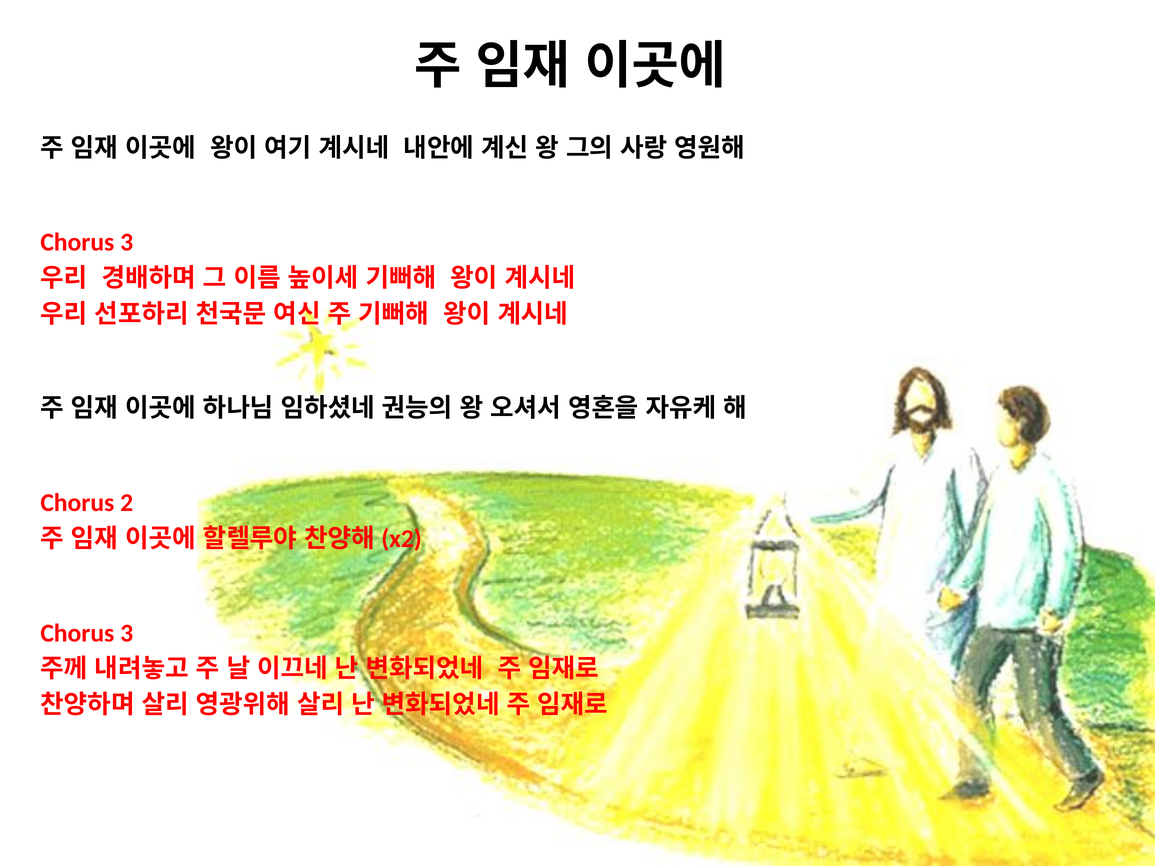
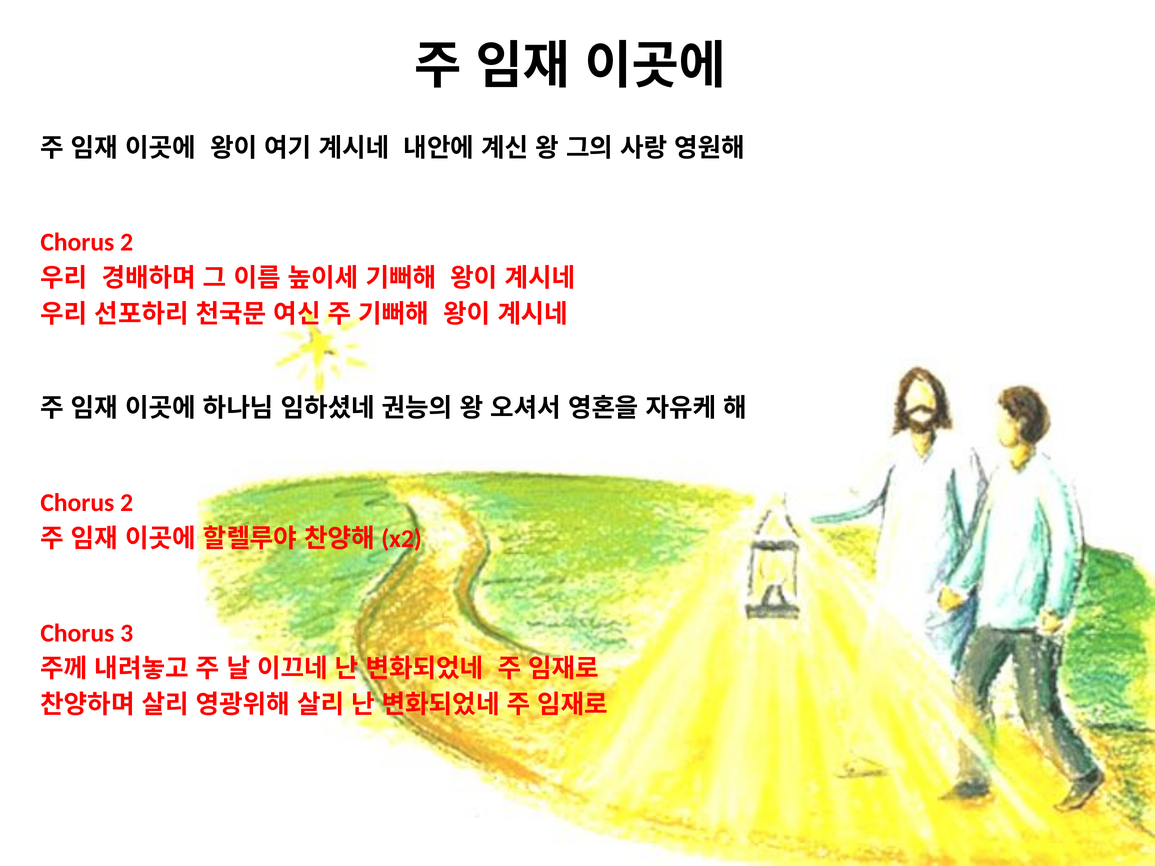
3: 3 -> 2 (127, 242)
